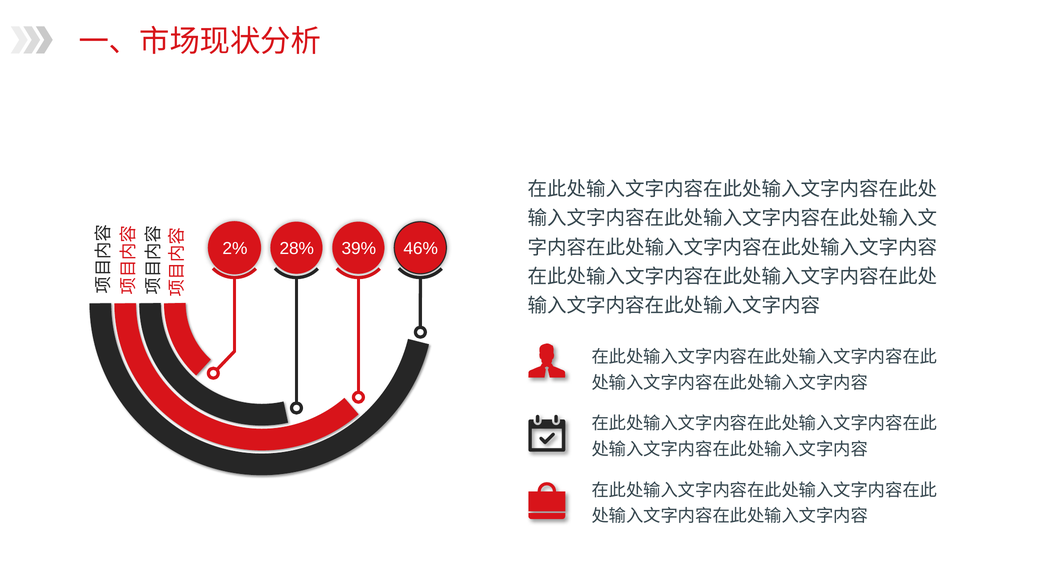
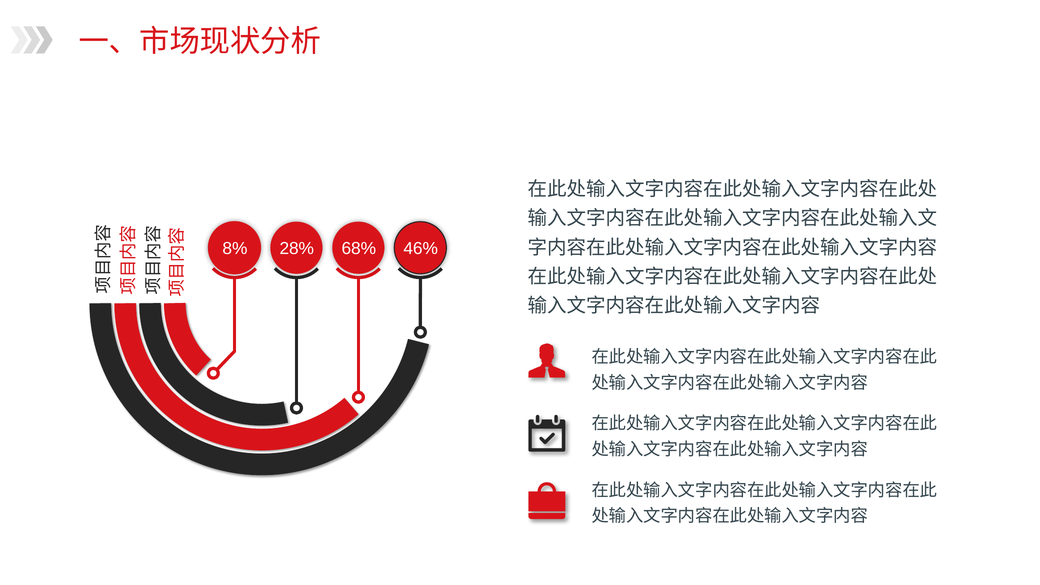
2%: 2% -> 8% (235, 248)
39%: 39% -> 68% (359, 248)
